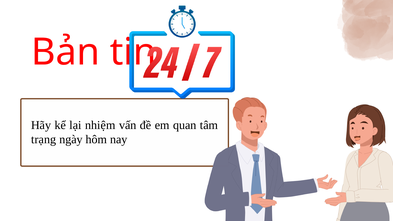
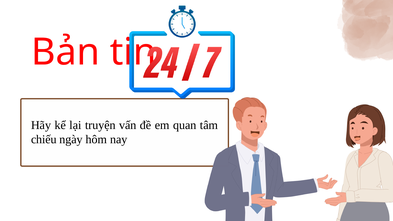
nhiệm: nhiệm -> truyện (100, 125)
trạng: trạng -> chiếu (44, 140)
